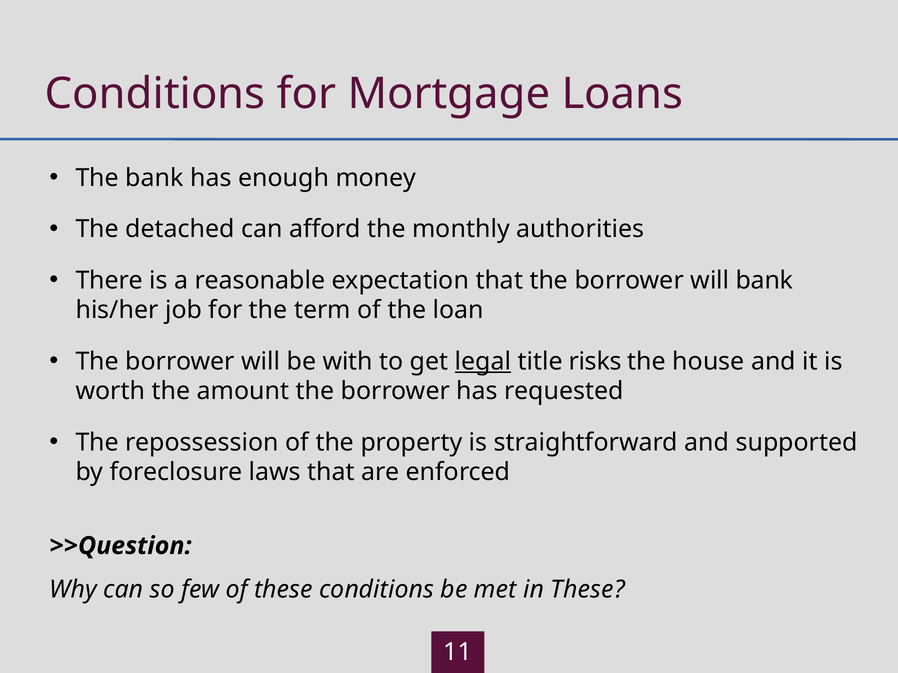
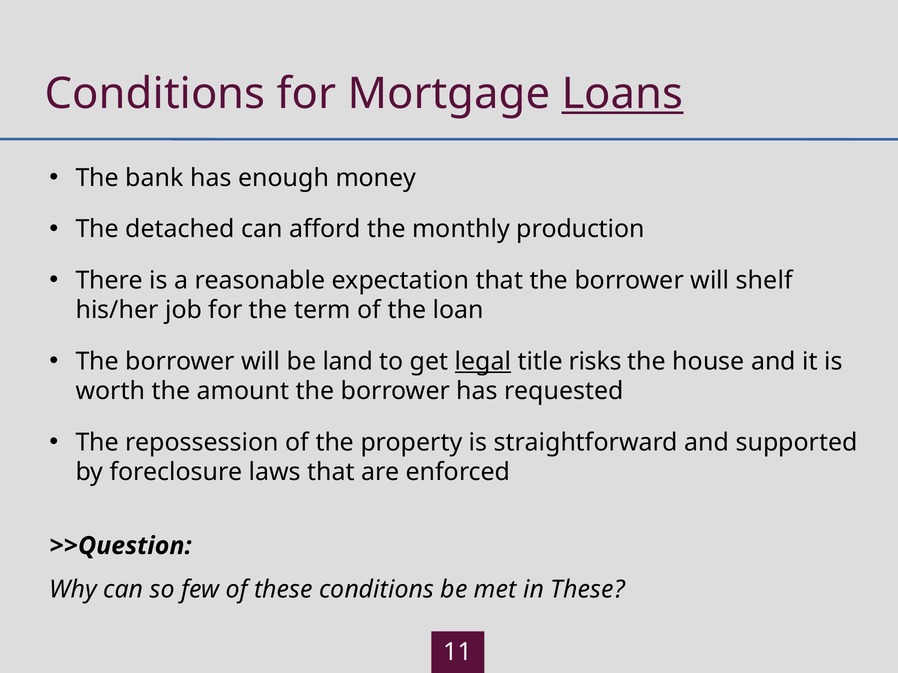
Loans underline: none -> present (622, 94)
authorities: authorities -> production (580, 229)
will bank: bank -> shelf (764, 281)
with: with -> land (348, 362)
